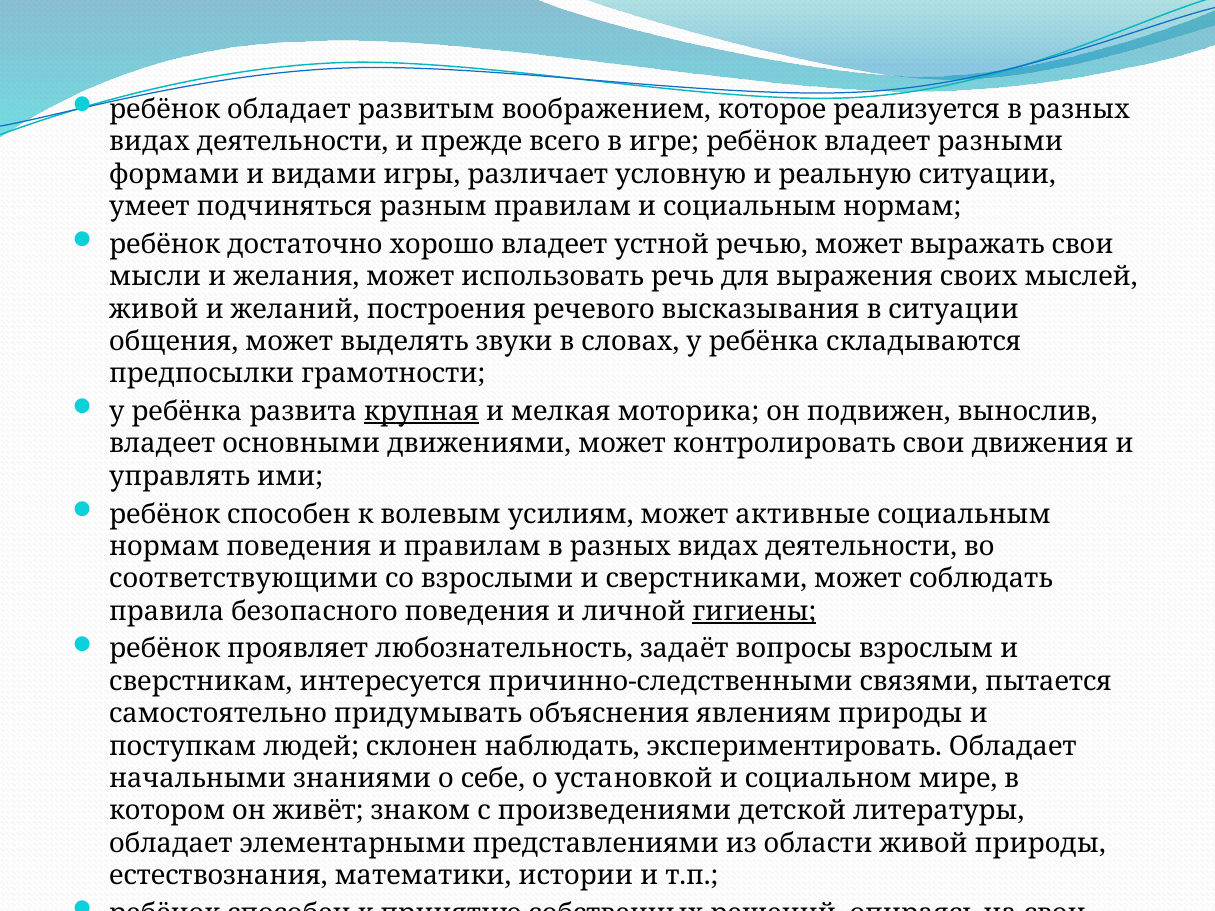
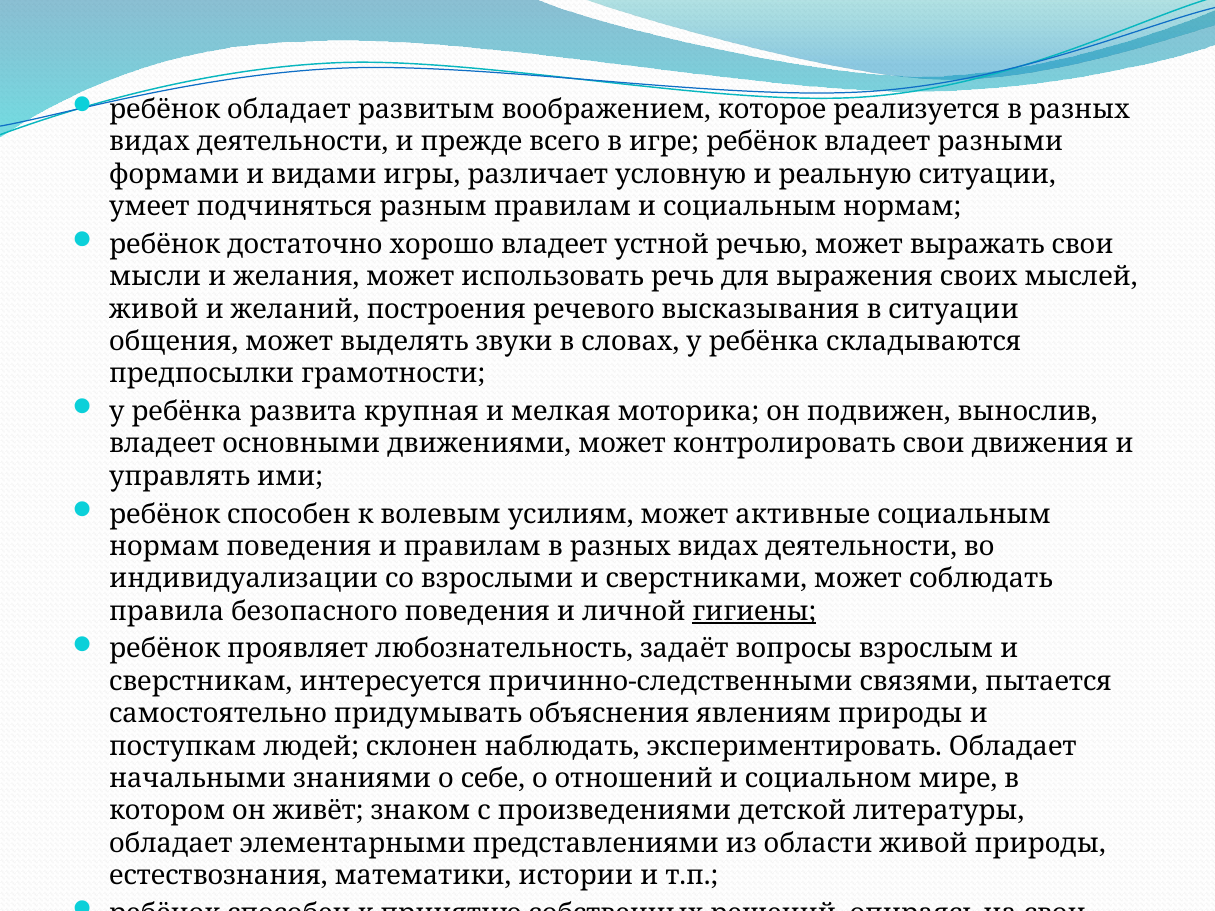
крупная underline: present -> none (421, 412)
соответствующими: соответствующими -> индивидуализации (244, 579)
установкой: установкой -> отношений (634, 779)
